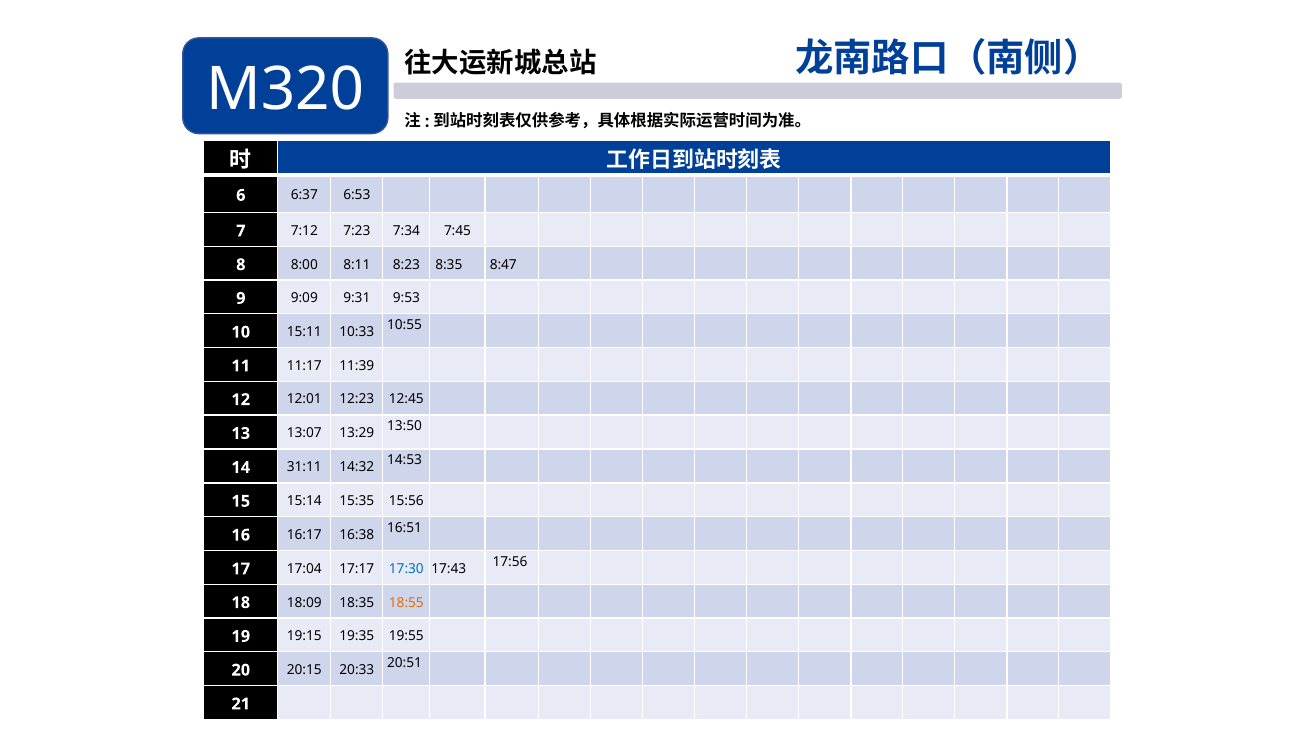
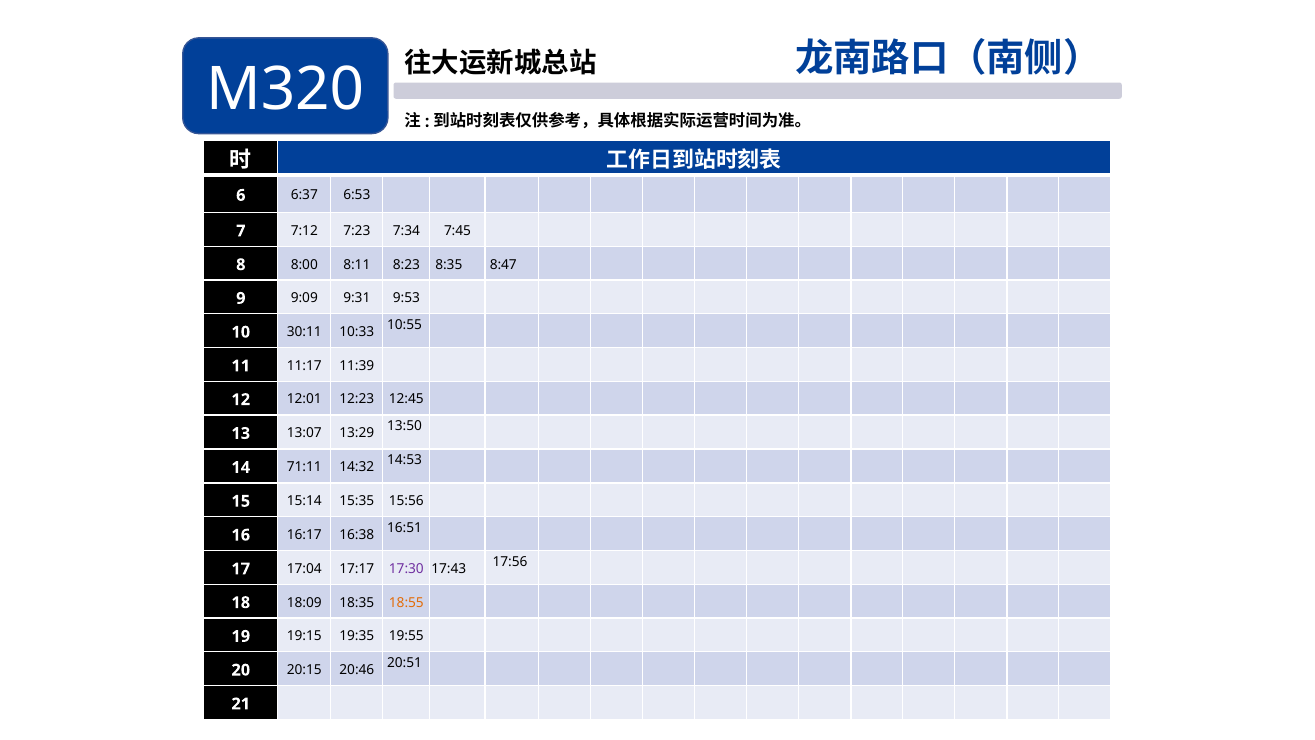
15:11: 15:11 -> 30:11 (304, 332)
31:11: 31:11 -> 71:11 (304, 467)
17:30 colour: blue -> purple (406, 569)
20:33: 20:33 -> 20:46 (357, 670)
